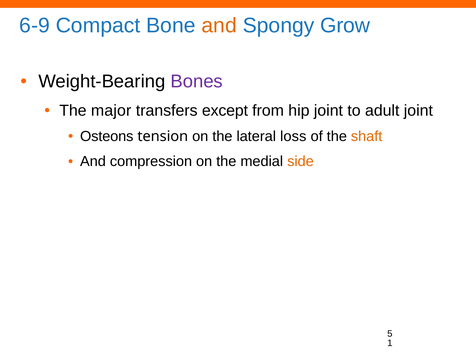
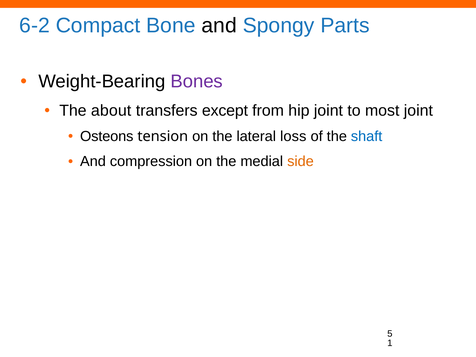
6-9: 6-9 -> 6-2 (35, 26)
and colour: orange -> black (219, 26)
Grow: Grow -> Parts (345, 26)
major: major -> about (111, 111)
adult: adult -> most (382, 111)
shaft colour: orange -> blue (367, 136)
